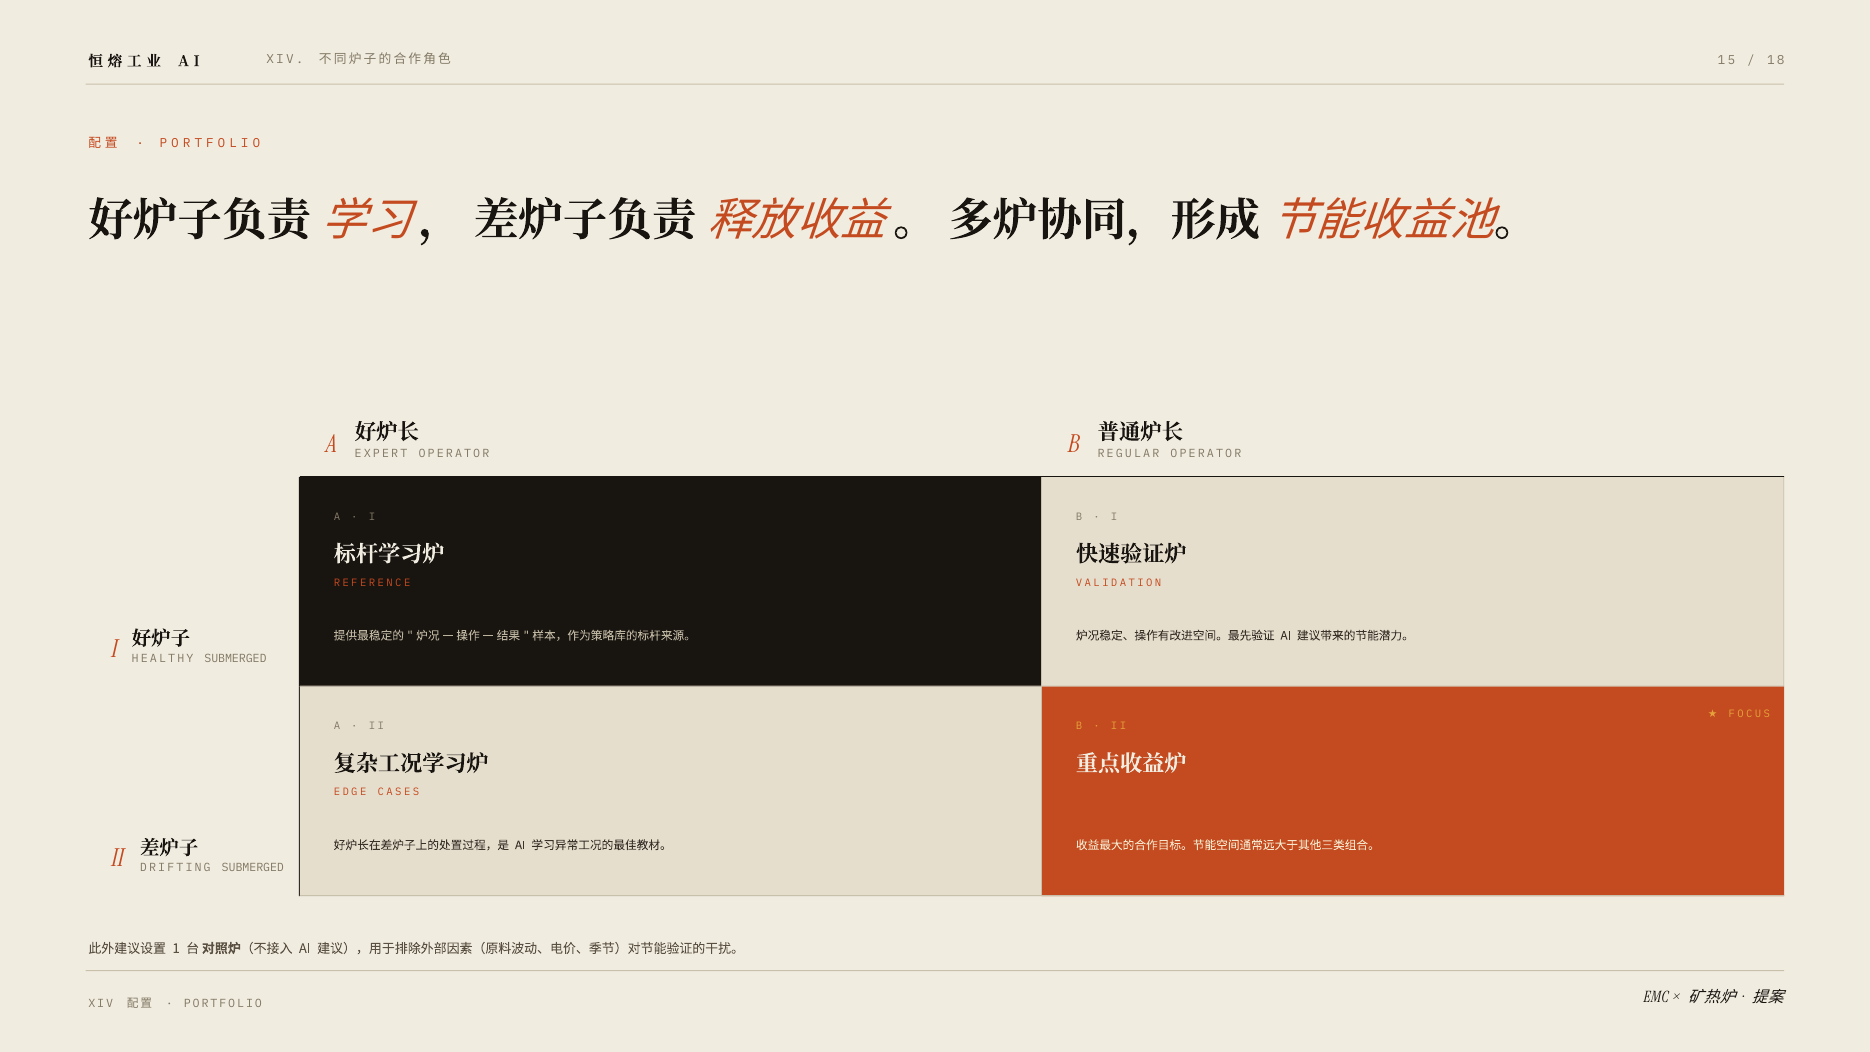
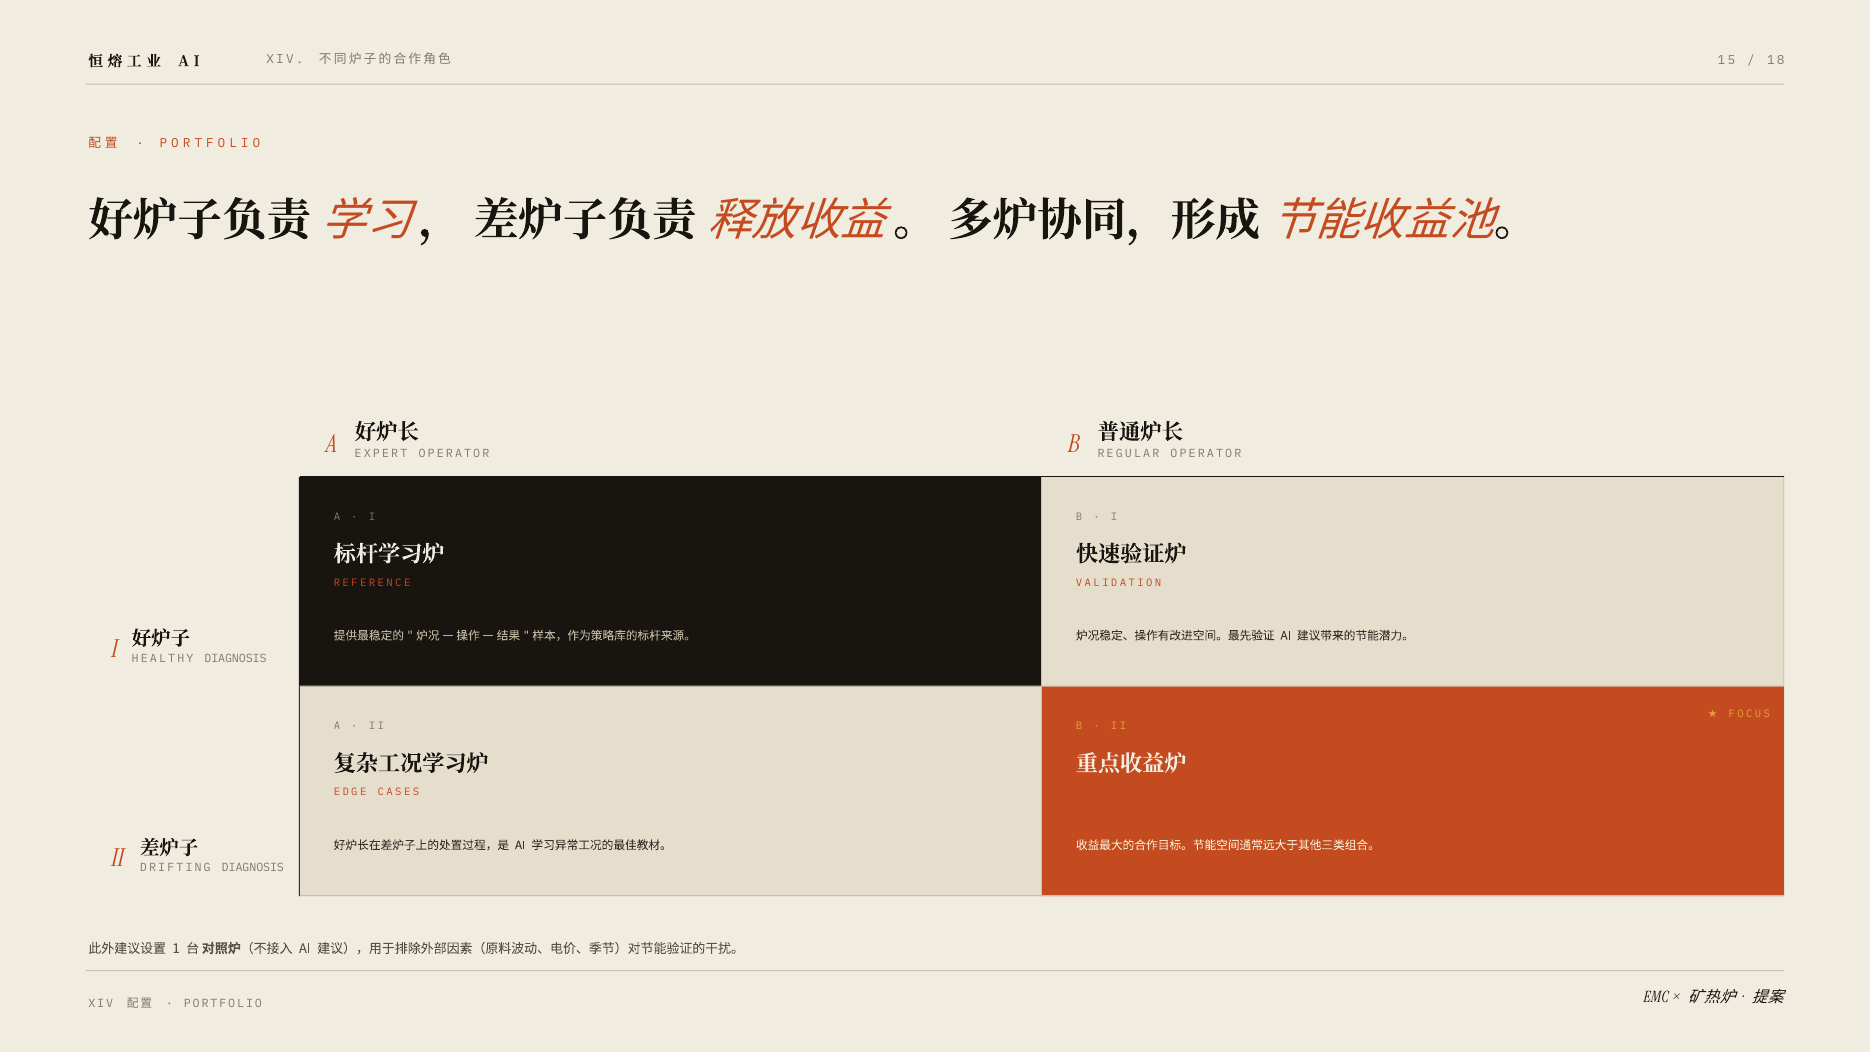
SUBMERGED: SUBMERGED -> DIAGNOSIS (235, 658)
SUBMERGED: SUBMERGED -> DIAGNOSIS (253, 868)
